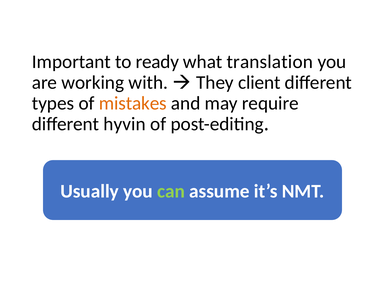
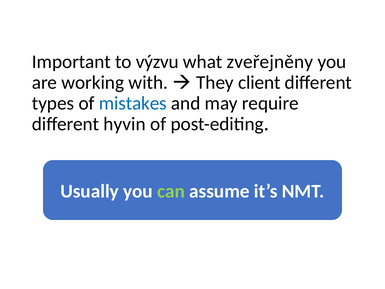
ready: ready -> výzvu (157, 62)
translation: translation -> zveřejněny (270, 62)
mistakes colour: orange -> blue (133, 103)
